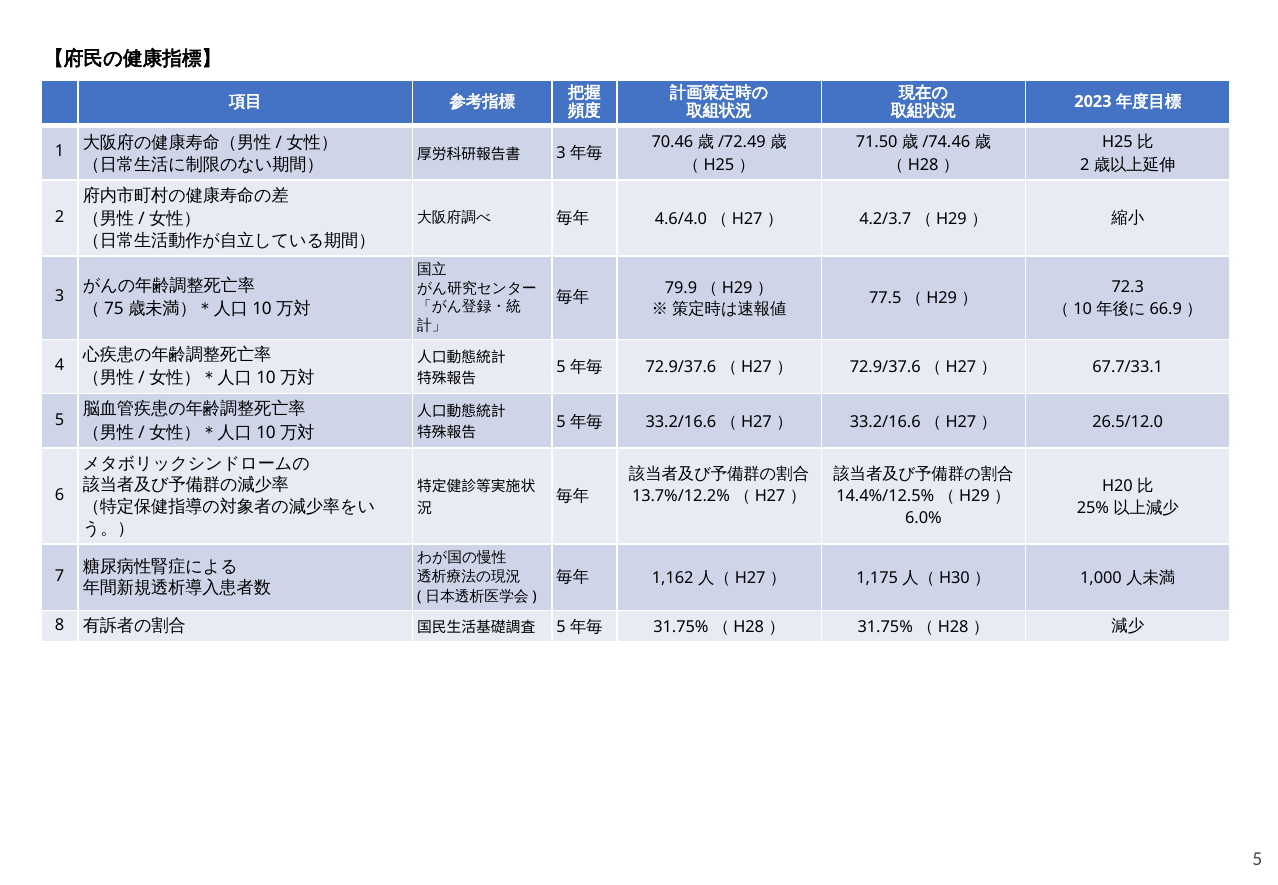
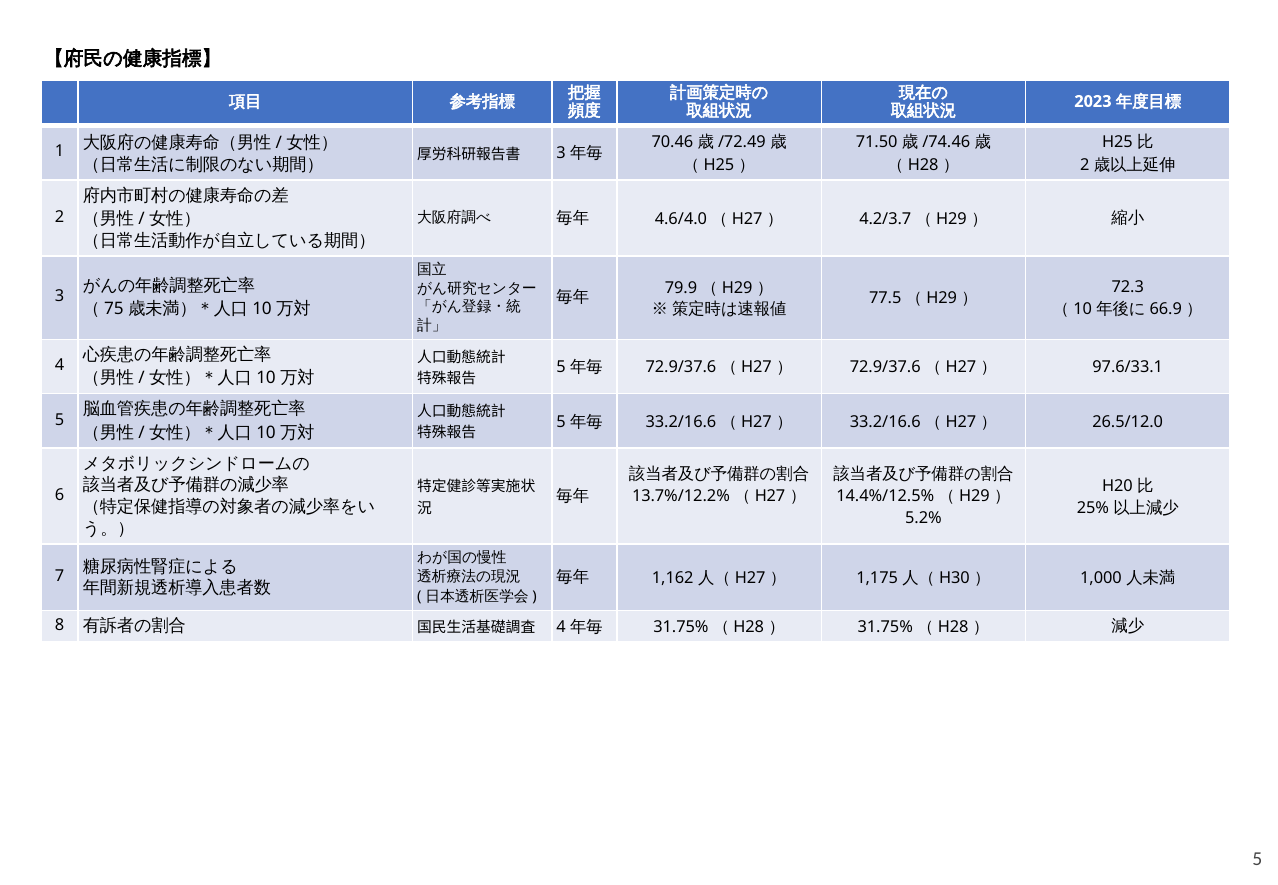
67.7/33.1: 67.7/33.1 -> 97.6/33.1 (1128, 367)
6.0%: 6.0% -> 5.2% (923, 518)
5: 5 -> 4 (561, 627)
